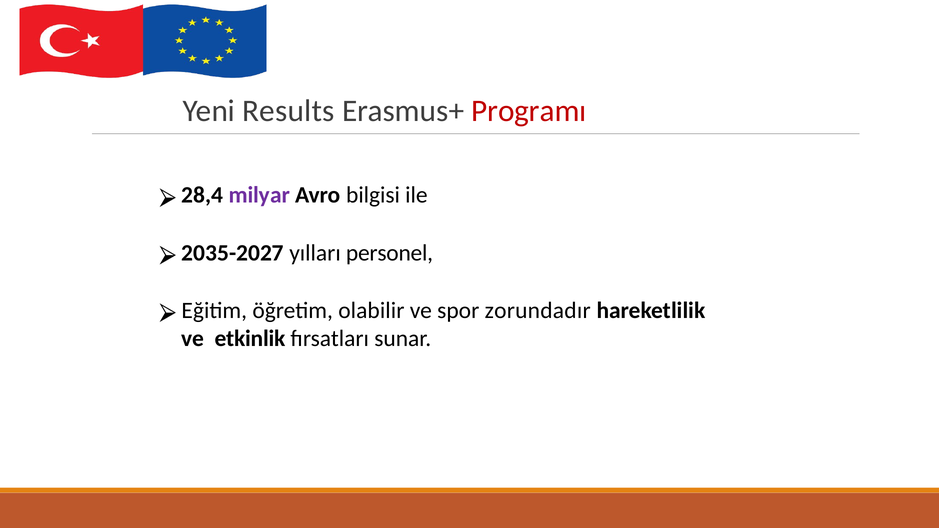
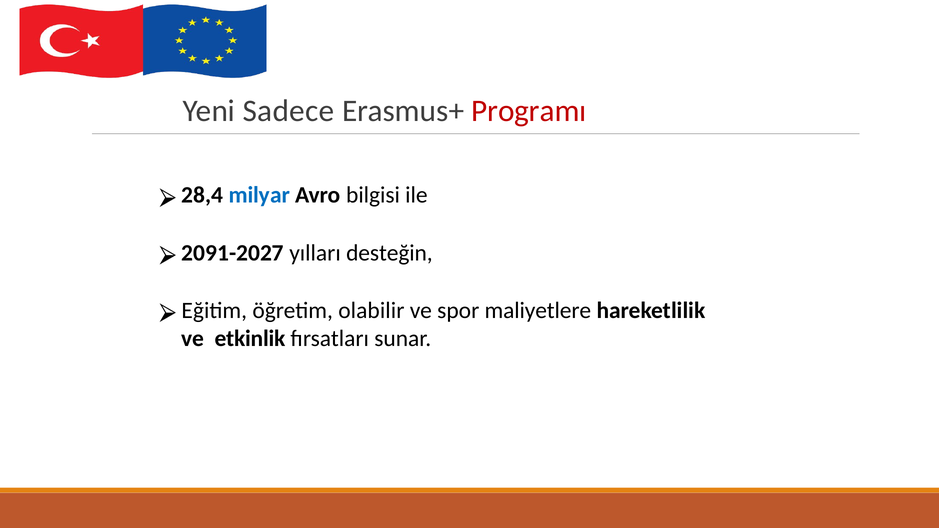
Results: Results -> Sadece (288, 111)
milyar colour: purple -> blue (259, 195)
2035-2027: 2035-2027 -> 2091-2027 (233, 253)
personel: personel -> desteğin (389, 253)
zorundadır: zorundadır -> maliyetlere (538, 310)
